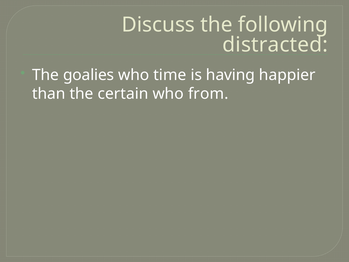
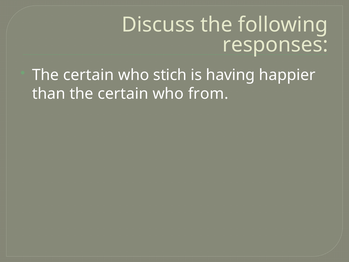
distracted: distracted -> responses (275, 45)
goalies: goalies -> certain (88, 75)
time: time -> stich (170, 75)
